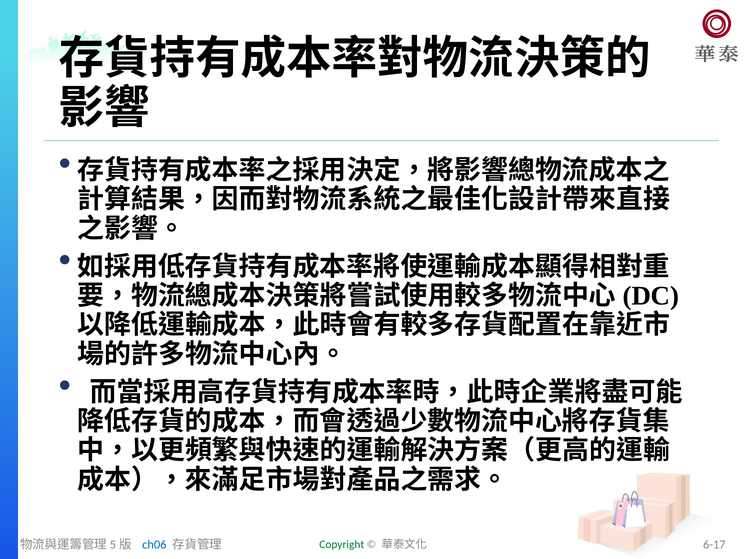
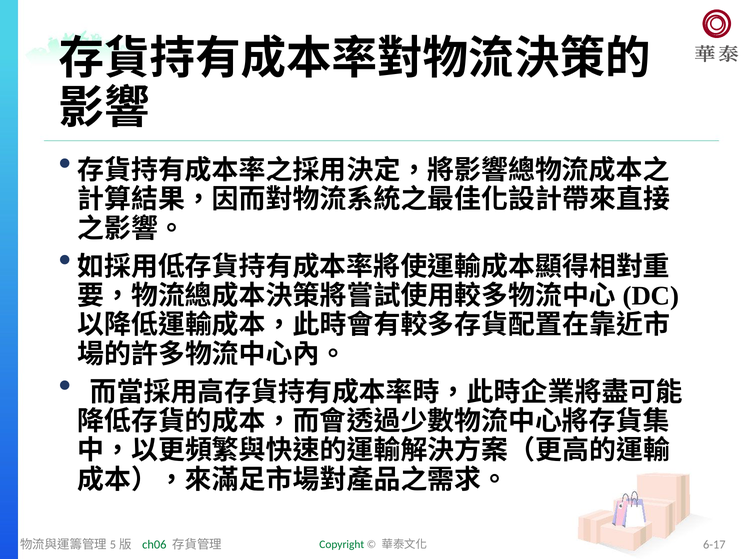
ch06 colour: blue -> green (154, 544)
